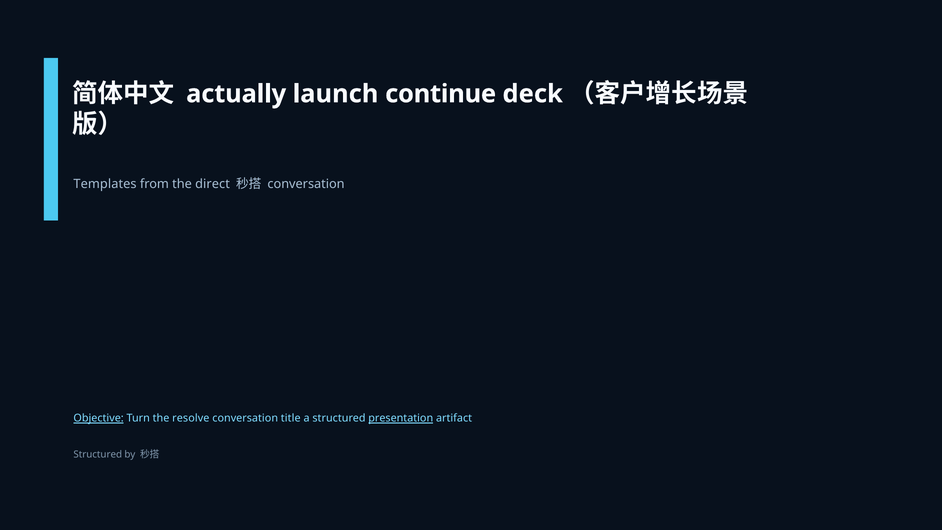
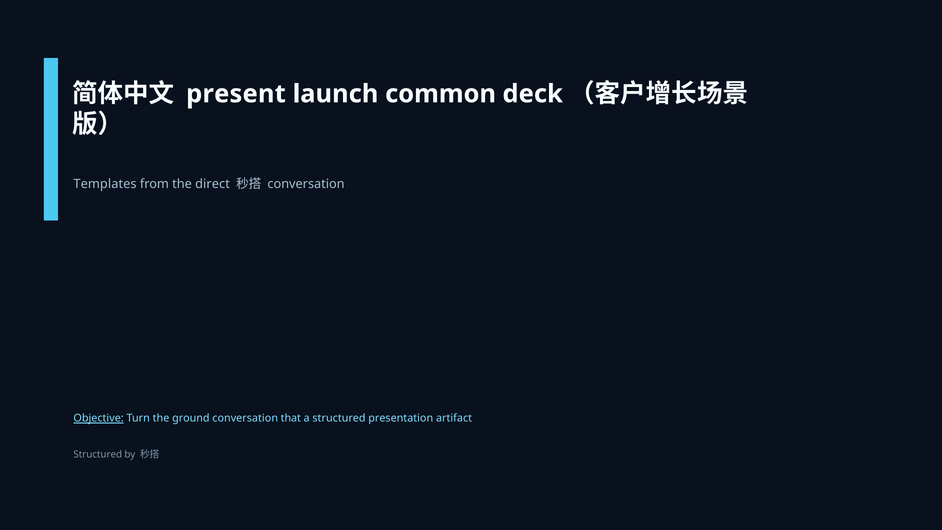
actually: actually -> present (236, 94)
continue: continue -> common (441, 94)
resolve: resolve -> ground (191, 418)
title: title -> that (291, 418)
presentation underline: present -> none (401, 418)
